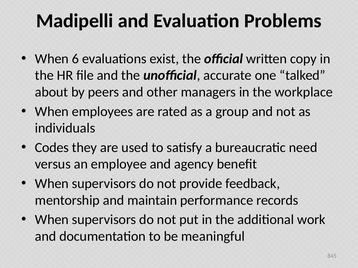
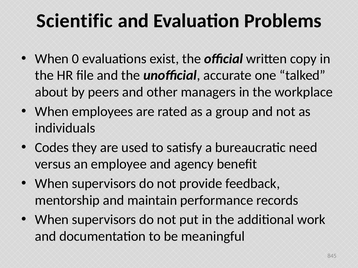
Madipelli: Madipelli -> Scientific (75, 21)
6: 6 -> 0 (75, 59)
